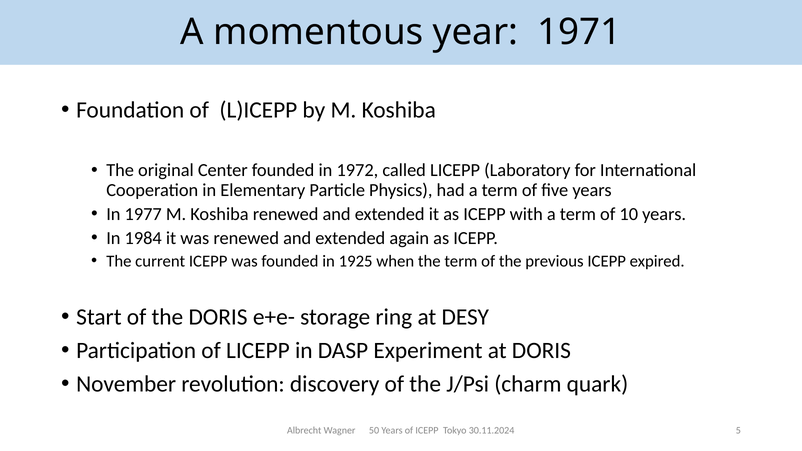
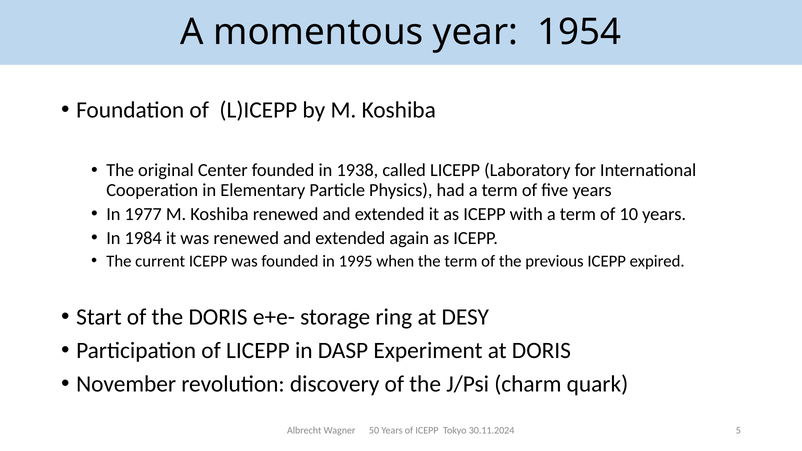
1971: 1971 -> 1954 (579, 32)
1972: 1972 -> 1938 (357, 170)
1925: 1925 -> 1995 (356, 261)
